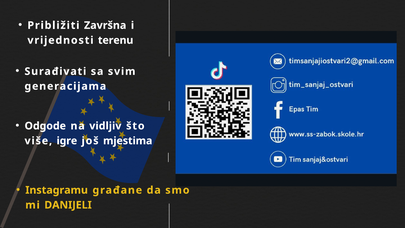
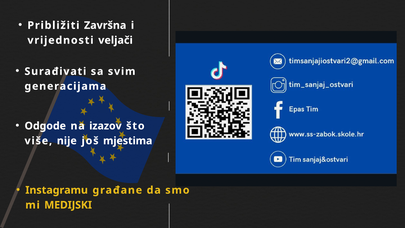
terenu: terenu -> veljači (116, 40)
vidljiv: vidljiv -> izazov (105, 126)
igre: igre -> nije (67, 141)
DANIJELI: DANIJELI -> MEDIJSKI (68, 205)
